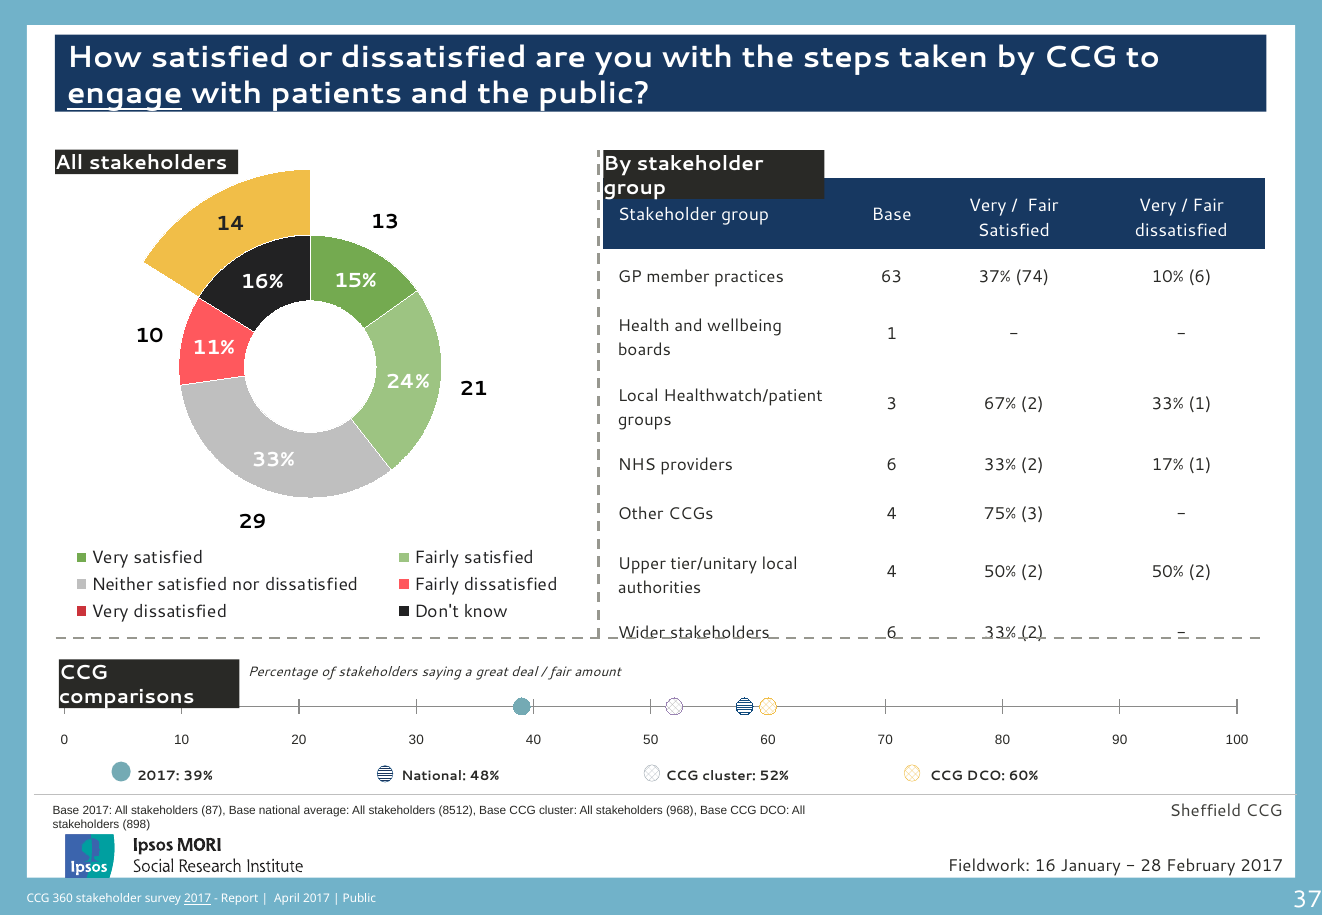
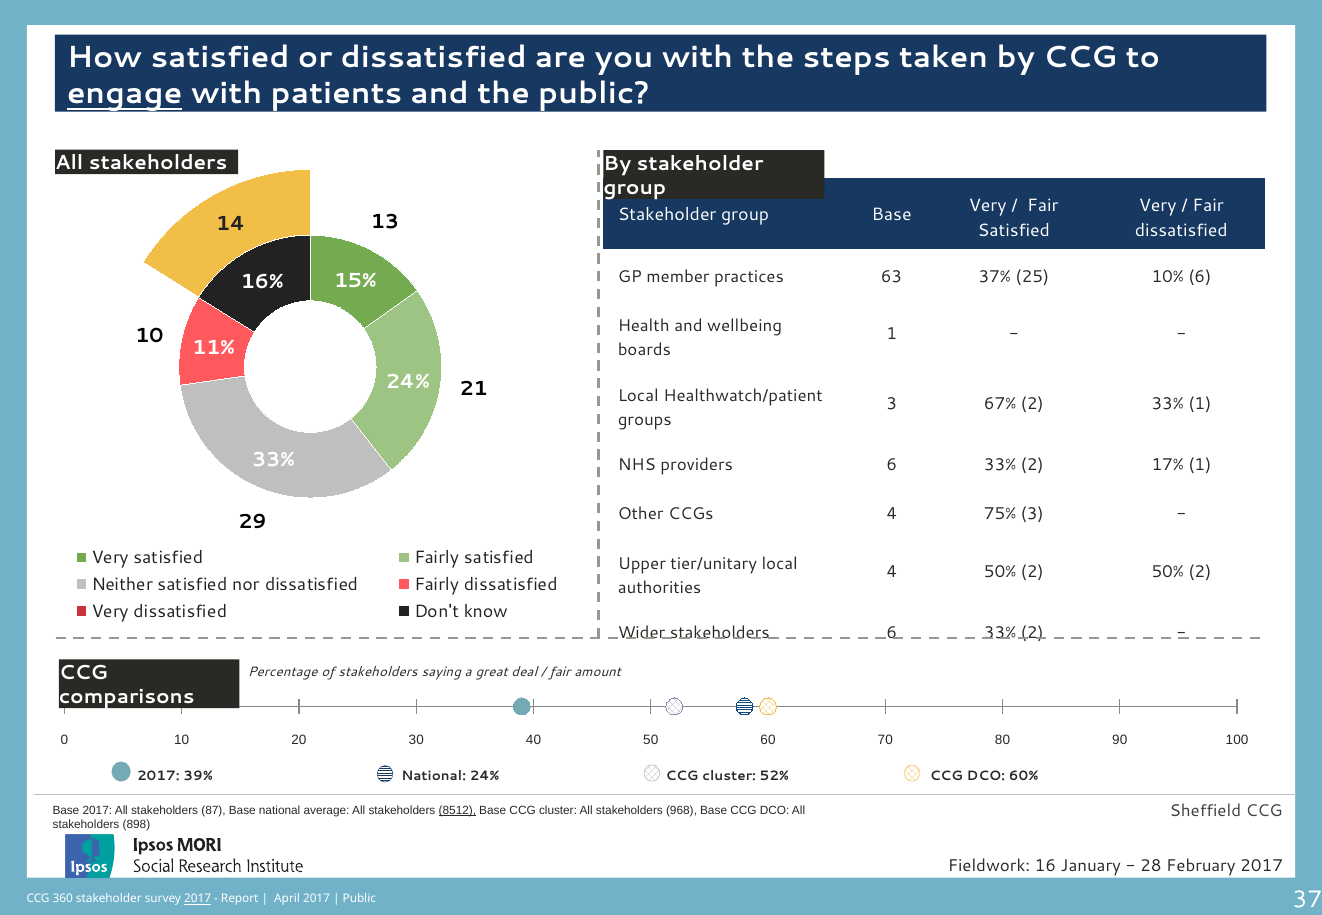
74: 74 -> 25 (1032, 277)
National 48%: 48% -> 24% (485, 776)
8512 underline: none -> present (457, 810)
